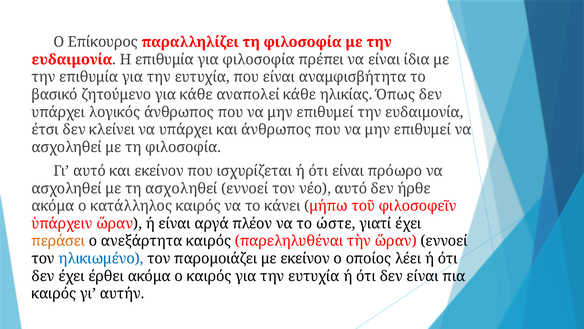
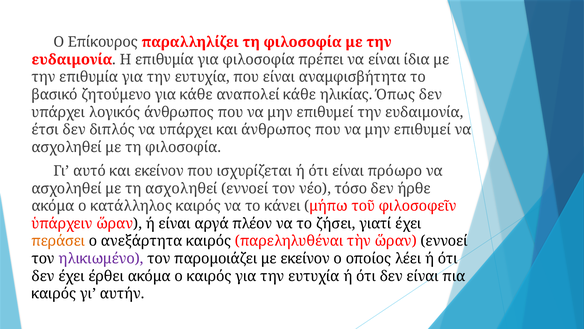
κλείνει: κλείνει -> διπλός (112, 130)
νέο αυτό: αυτό -> τόσο (351, 188)
ώστε: ώστε -> ζήσει (336, 223)
ηλικιωμένο colour: blue -> purple (101, 258)
